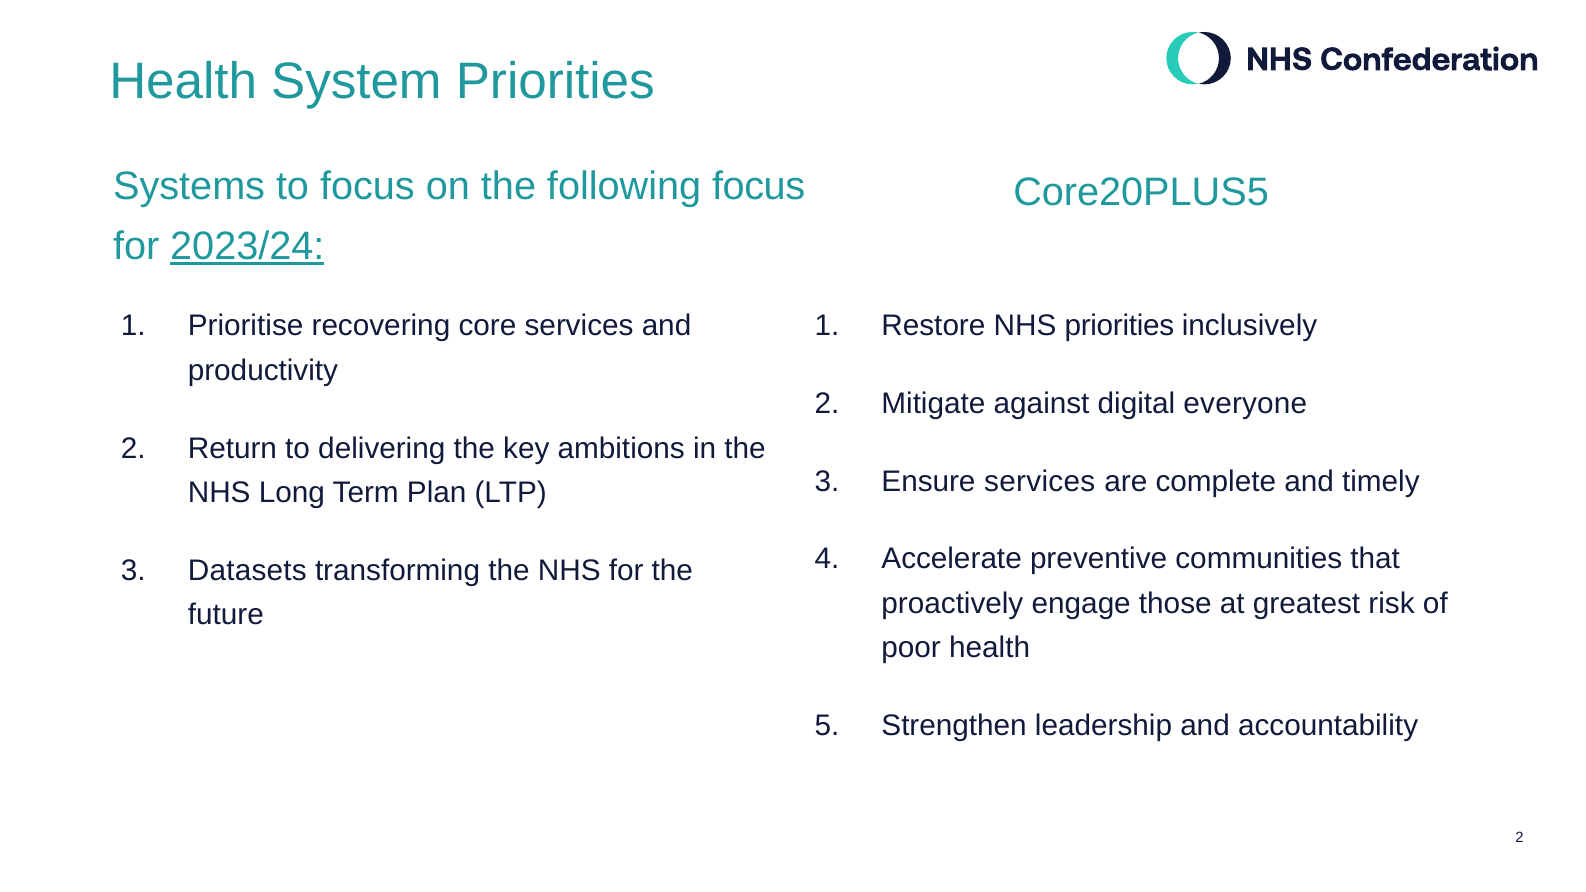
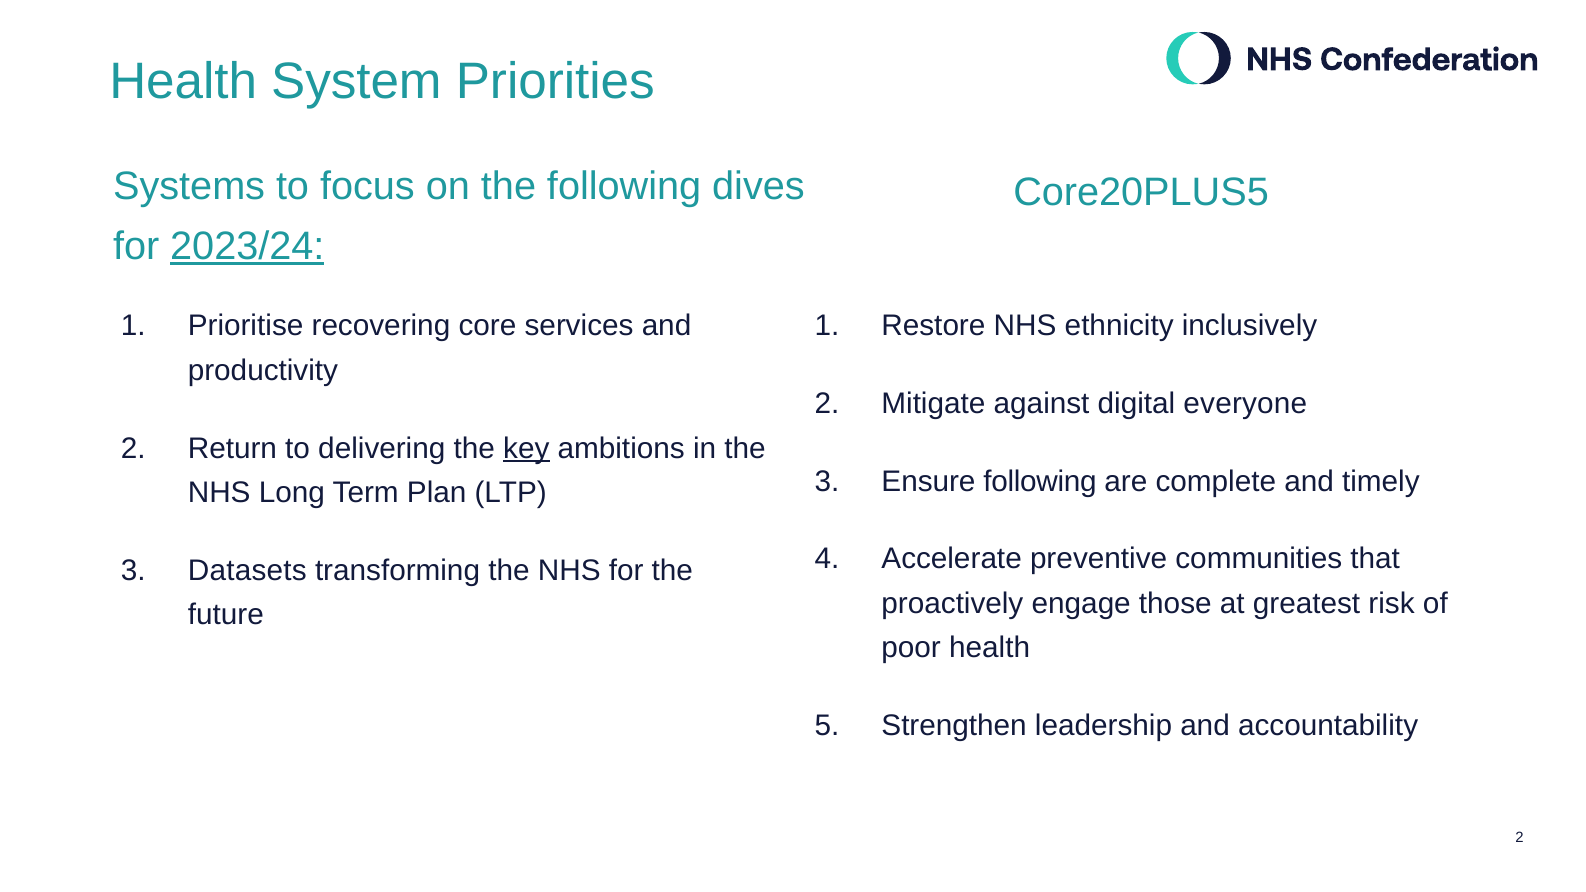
following focus: focus -> dives (758, 187)
NHS priorities: priorities -> ethnicity (1119, 326)
key underline: none -> present (526, 448)
Ensure services: services -> following (1040, 481)
